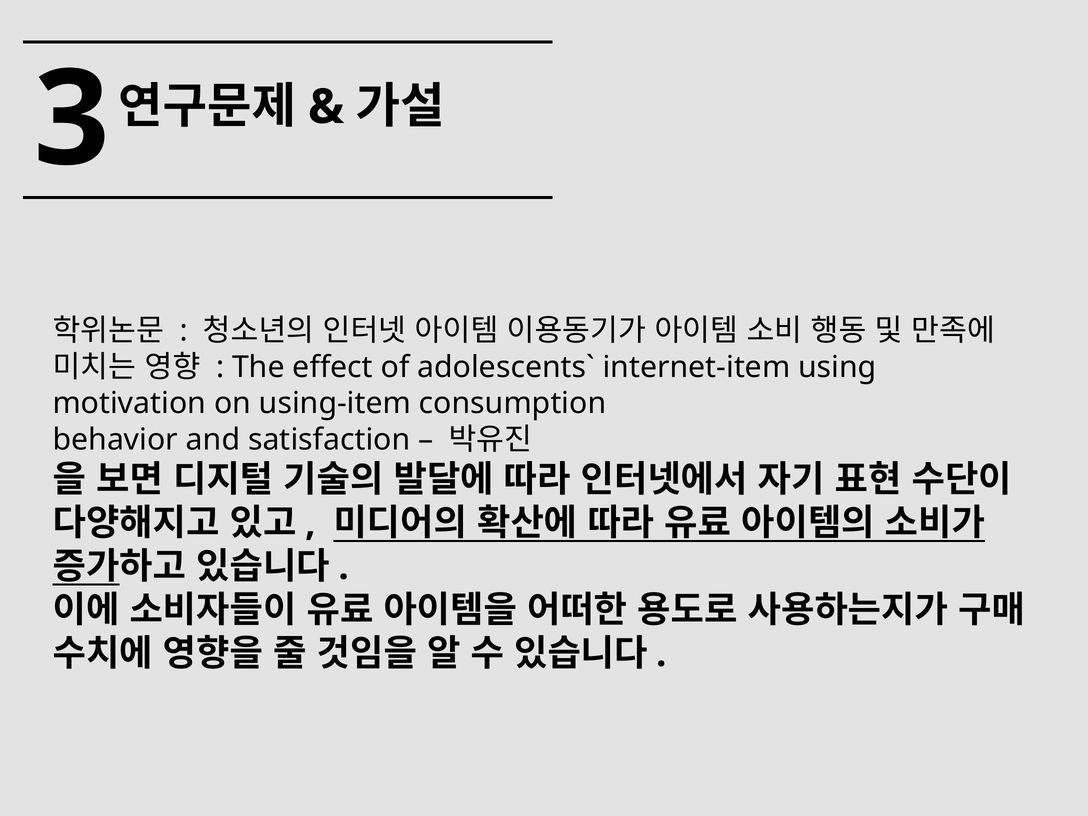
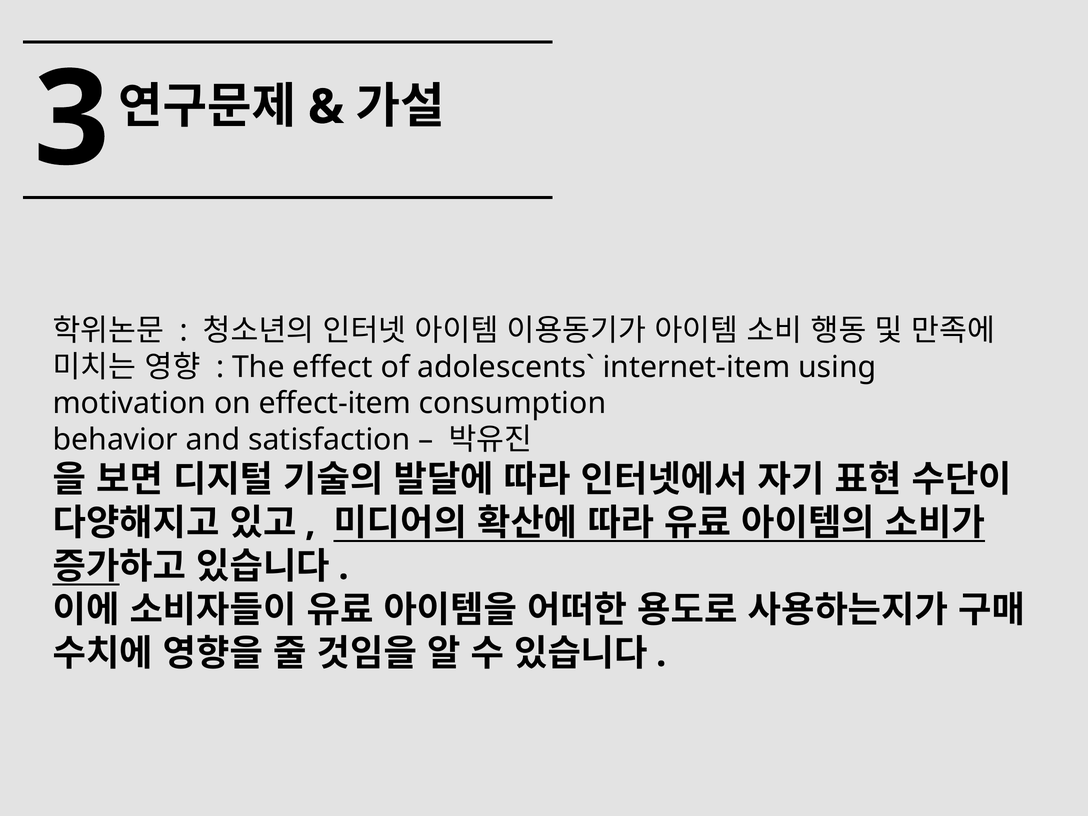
using-item: using-item -> effect-item (335, 403)
